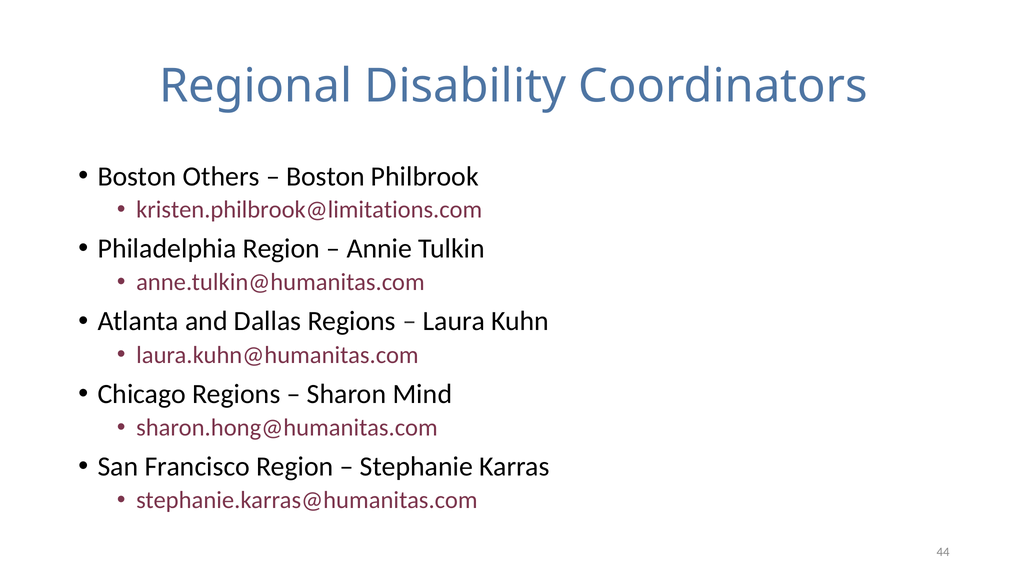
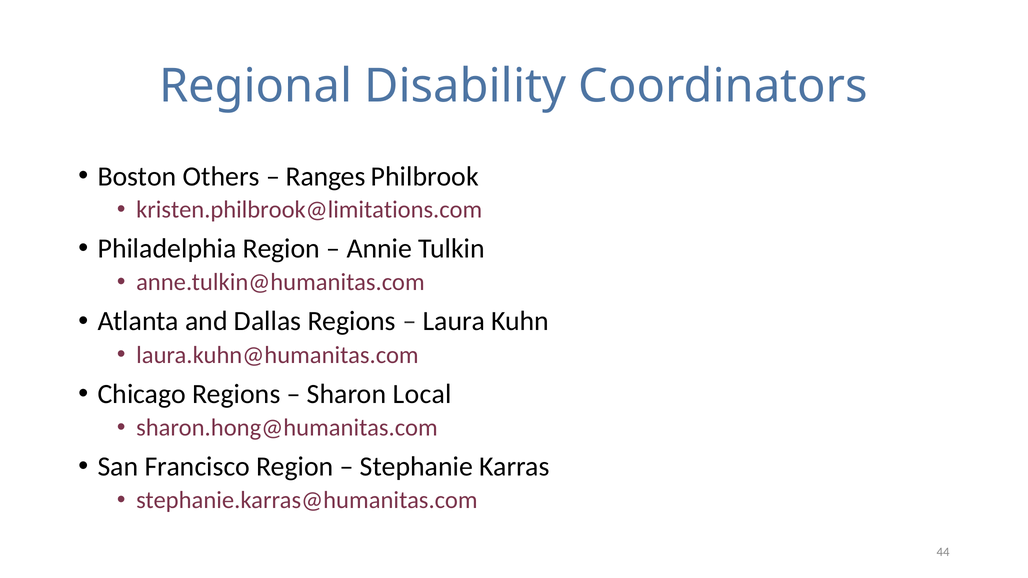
Boston: Boston -> Ranges (326, 176)
Mind: Mind -> Local (422, 394)
